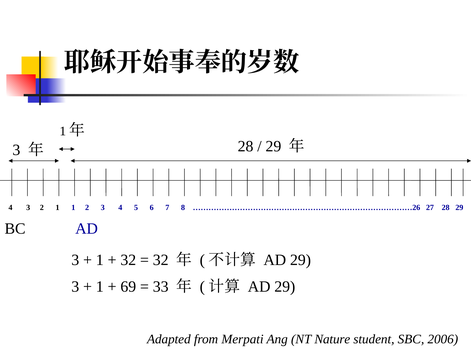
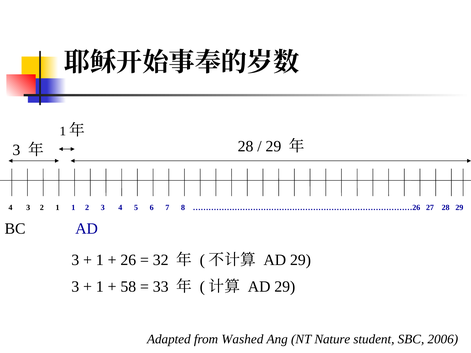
32: 32 -> 26 (128, 260)
69: 69 -> 58 (128, 287)
Merpati: Merpati -> Washed (242, 339)
